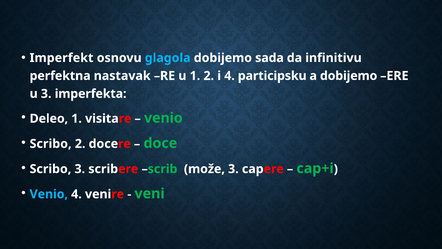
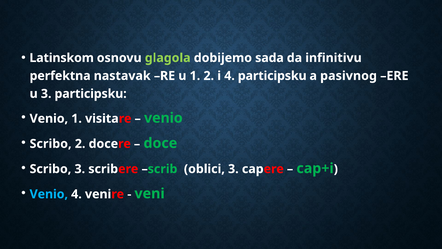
Imperfekt: Imperfekt -> Latinskom (62, 58)
glagola colour: light blue -> light green (168, 58)
a dobijemo: dobijemo -> pasivnog (349, 76)
3 imperfekta: imperfekta -> participsku (91, 94)
Deleo: Deleo -> Venio (49, 118)
može: može -> oblici (204, 169)
